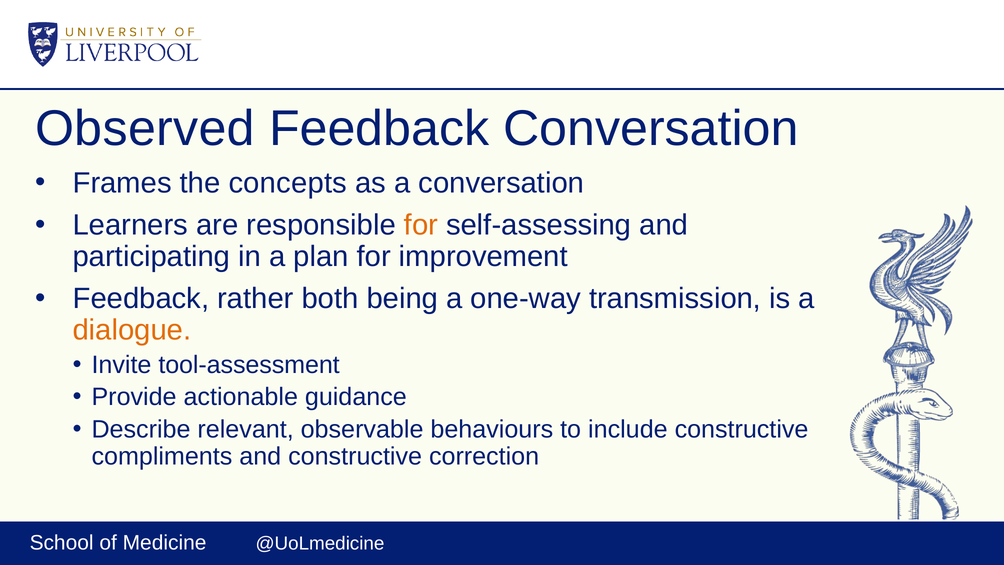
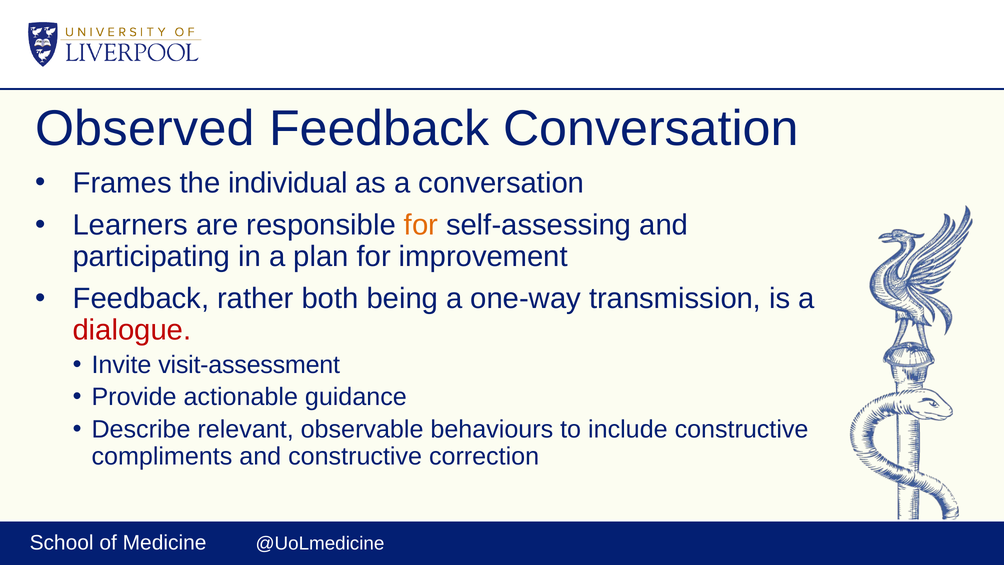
concepts: concepts -> individual (288, 183)
dialogue colour: orange -> red (132, 330)
tool-assessment: tool-assessment -> visit-assessment (249, 365)
